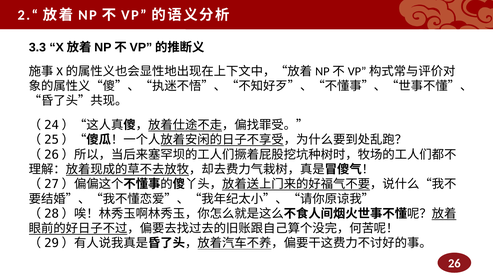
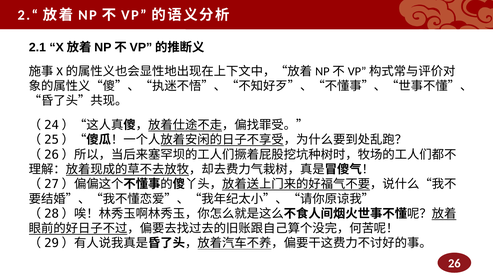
3.3: 3.3 -> 2.1 (37, 48)
